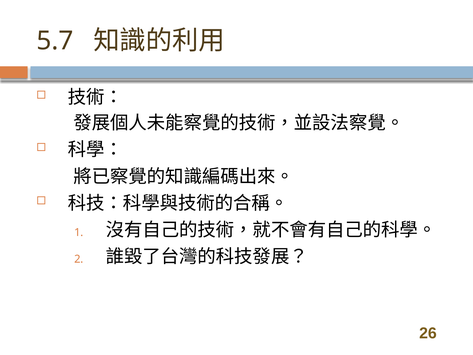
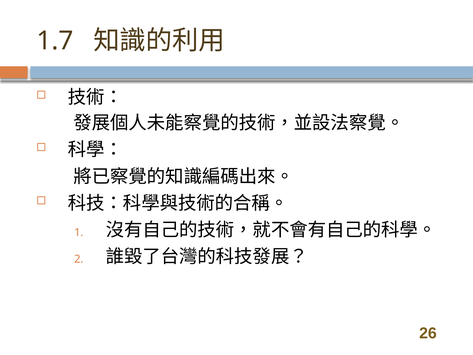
5.7: 5.7 -> 1.7 (55, 41)
